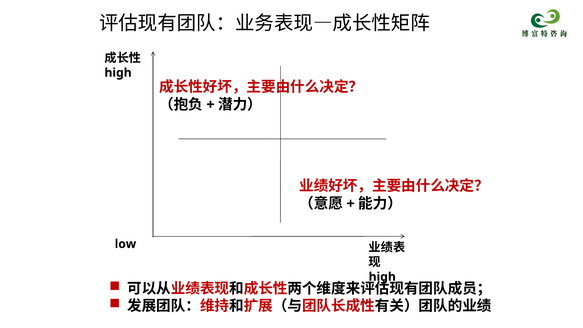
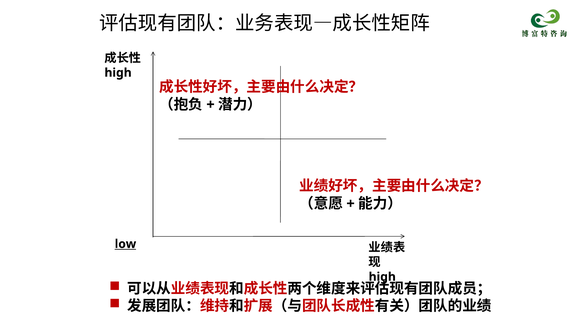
low underline: none -> present (125, 244)
